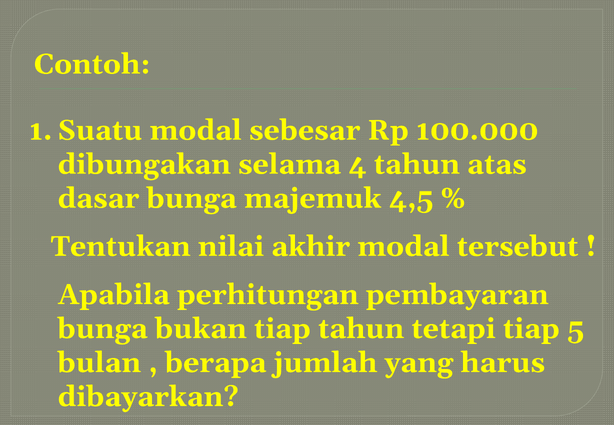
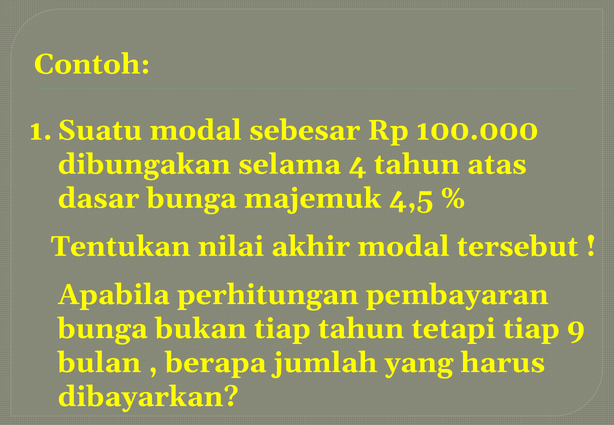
5: 5 -> 9 (576, 329)
